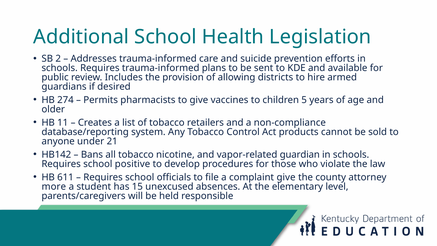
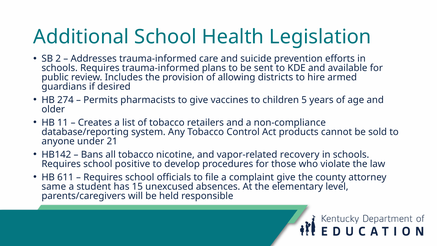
guardian: guardian -> recovery (300, 155)
more: more -> same (54, 187)
